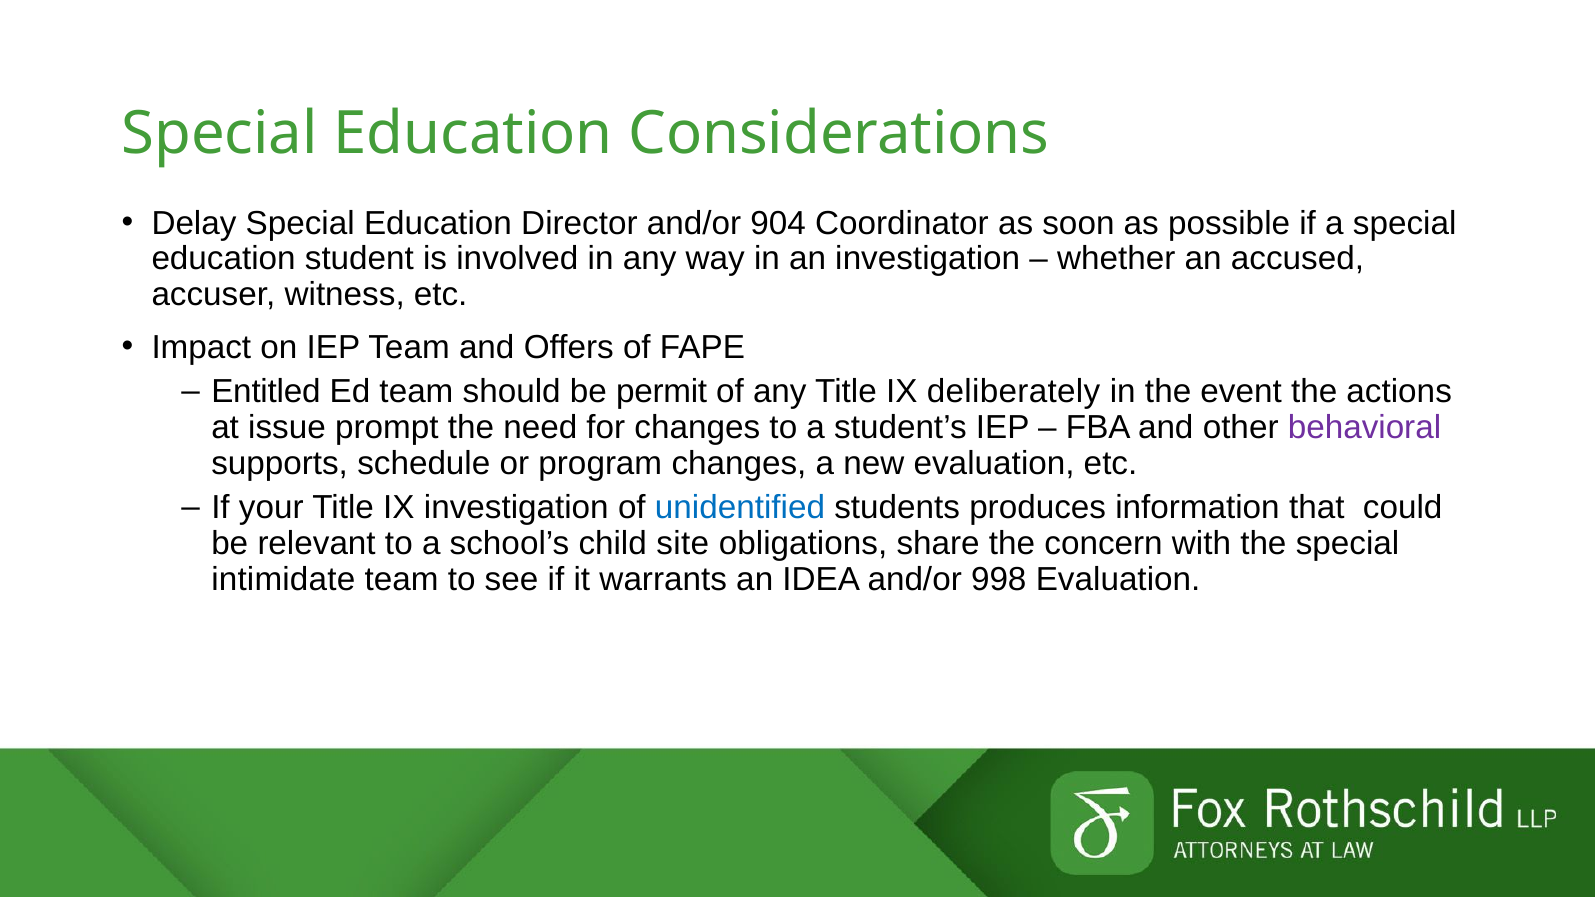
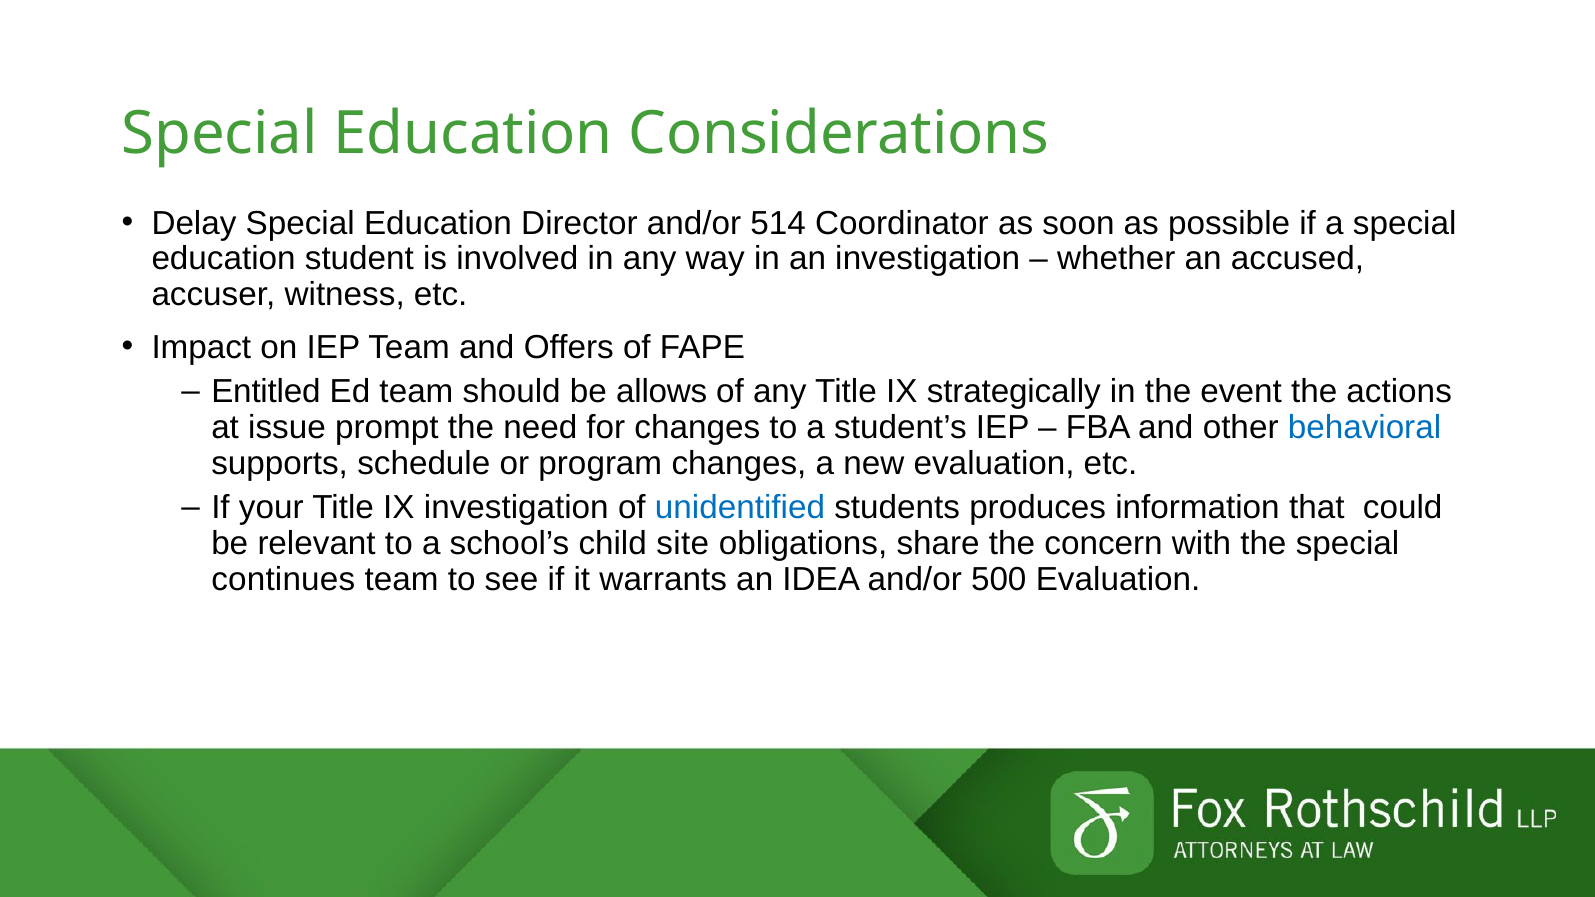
904: 904 -> 514 (778, 223)
permit: permit -> allows (662, 392)
deliberately: deliberately -> strategically (1014, 392)
behavioral colour: purple -> blue (1364, 427)
intimidate: intimidate -> continues (283, 579)
998: 998 -> 500 (999, 579)
